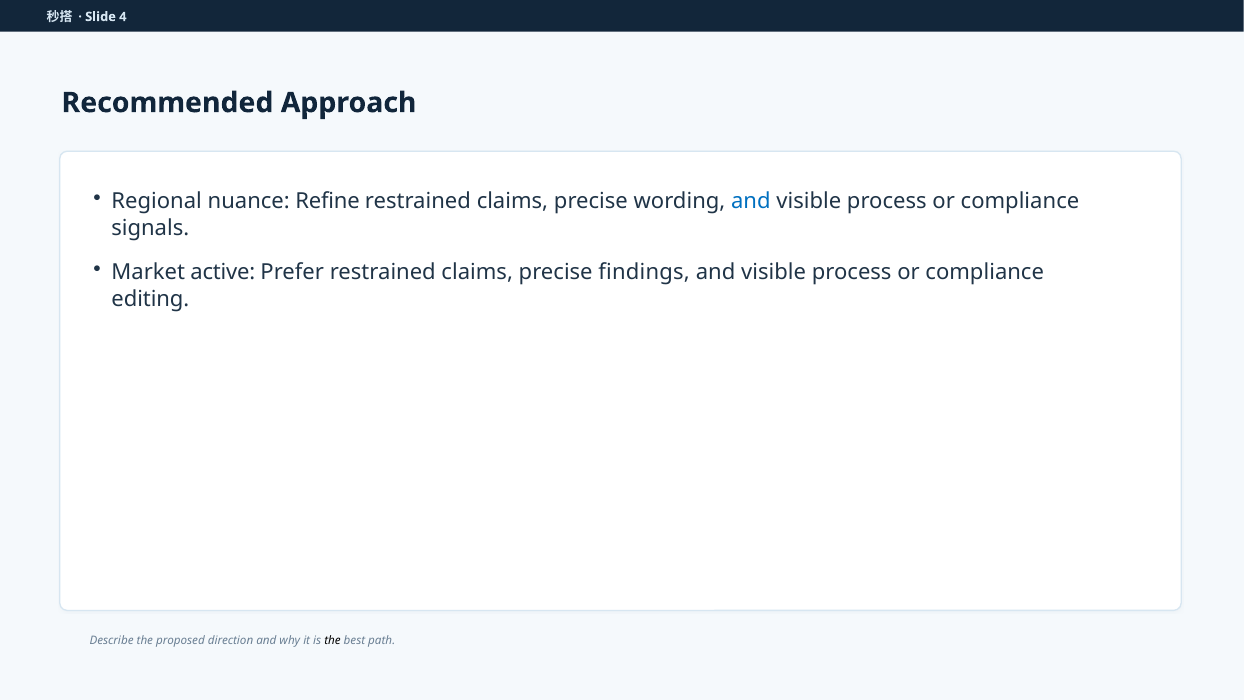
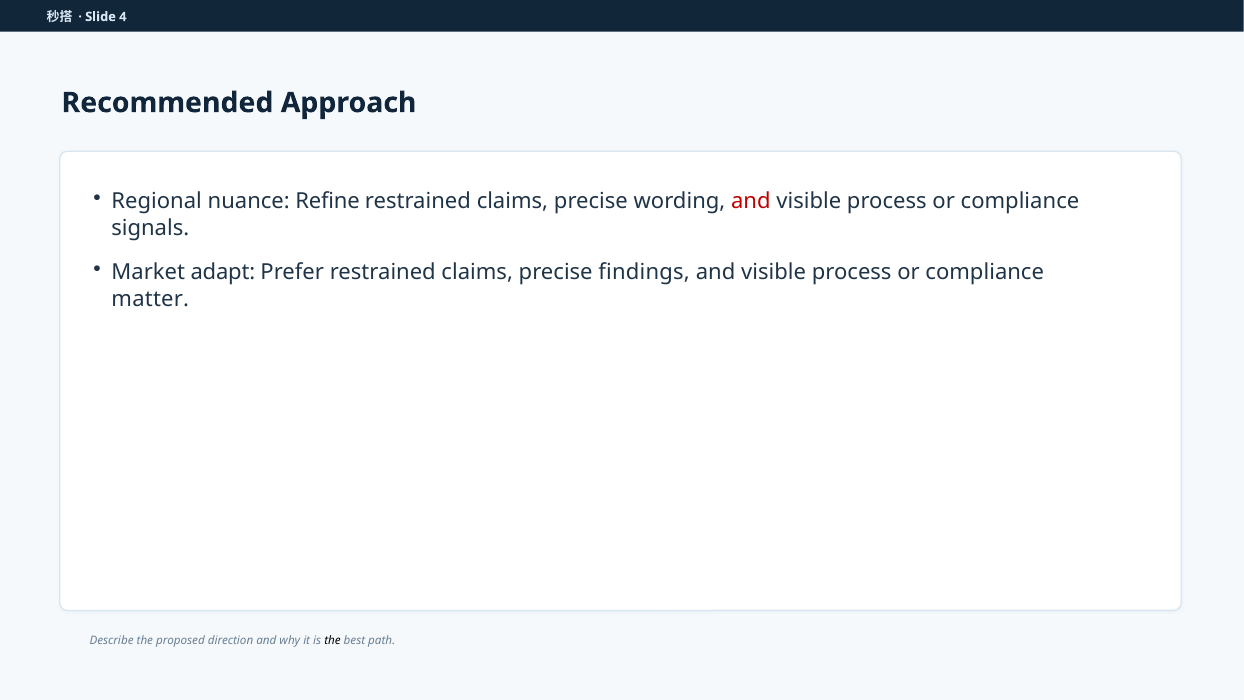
and colour: blue -> red (751, 201)
active: active -> adapt (223, 272)
editing: editing -> matter (150, 299)
